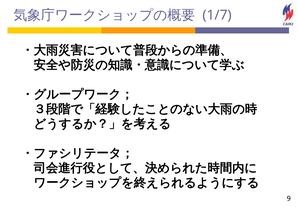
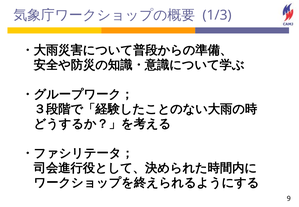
1/7: 1/7 -> 1/3 (217, 15)
